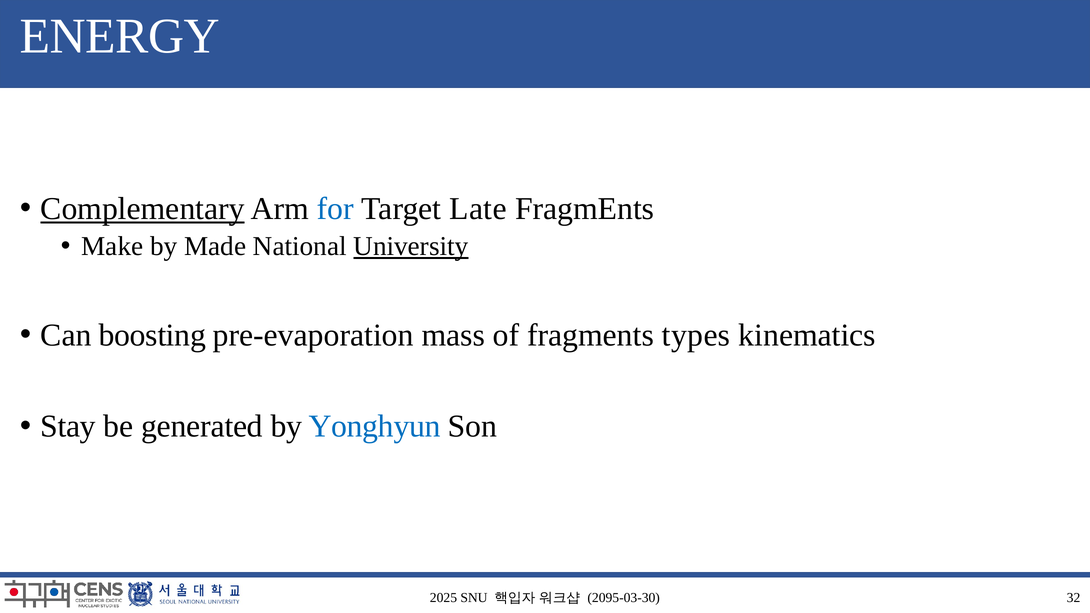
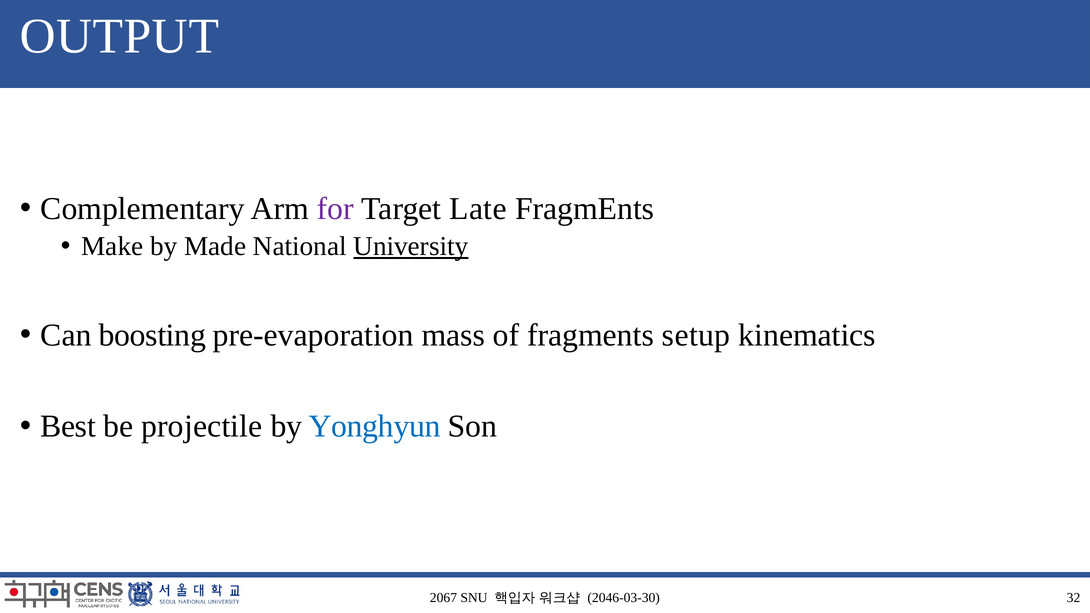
ENERGY: ENERGY -> OUTPUT (119, 36)
Complementary underline: present -> none (143, 209)
for colour: blue -> purple (335, 209)
types: types -> setup (696, 335)
Stay: Stay -> Best (68, 427)
generated: generated -> projectile (202, 427)
2025: 2025 -> 2067 (443, 598)
2095-03-30: 2095-03-30 -> 2046-03-30 (624, 598)
